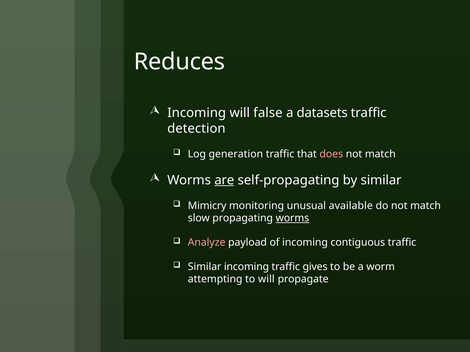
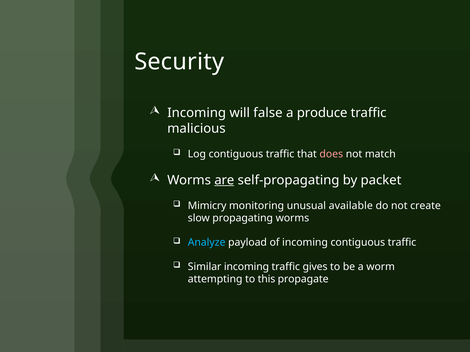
Reduces: Reduces -> Security (179, 62)
datasets: datasets -> produce (322, 113)
detection: detection -> malicious (196, 129)
Log generation: generation -> contiguous (236, 154)
by similar: similar -> packet (381, 180)
do not match: match -> create (426, 206)
worms underline: present -> none (292, 218)
Analyze colour: pink -> light blue (207, 243)
to will: will -> this (266, 280)
